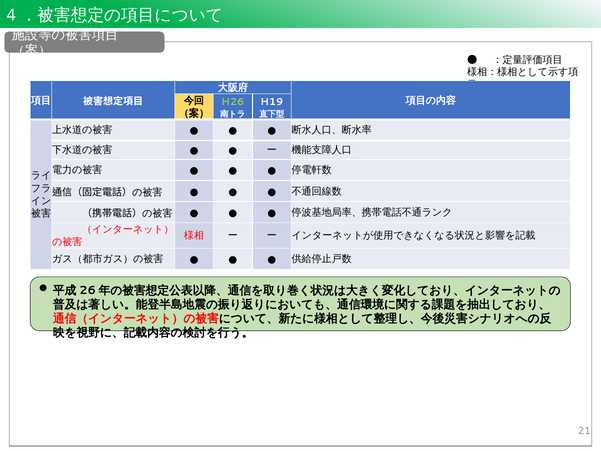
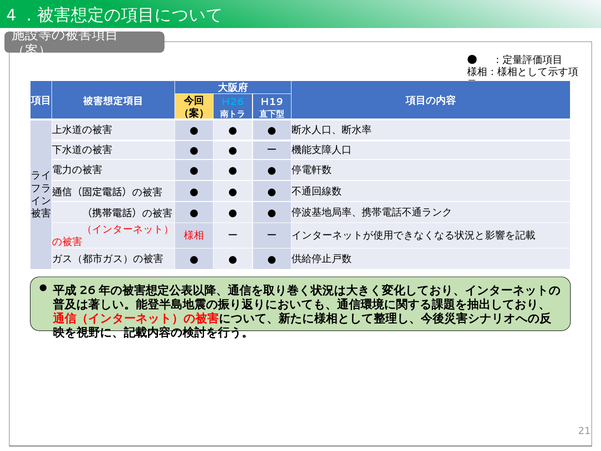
H26 colour: light green -> light blue (233, 102)
